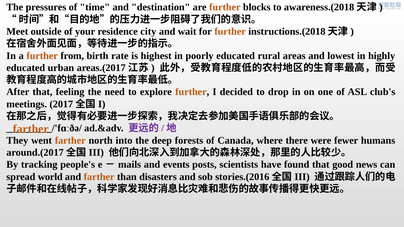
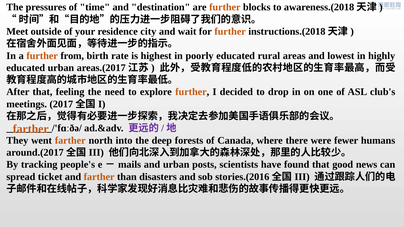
and events: events -> urban (176, 165)
world: world -> ticket (50, 177)
